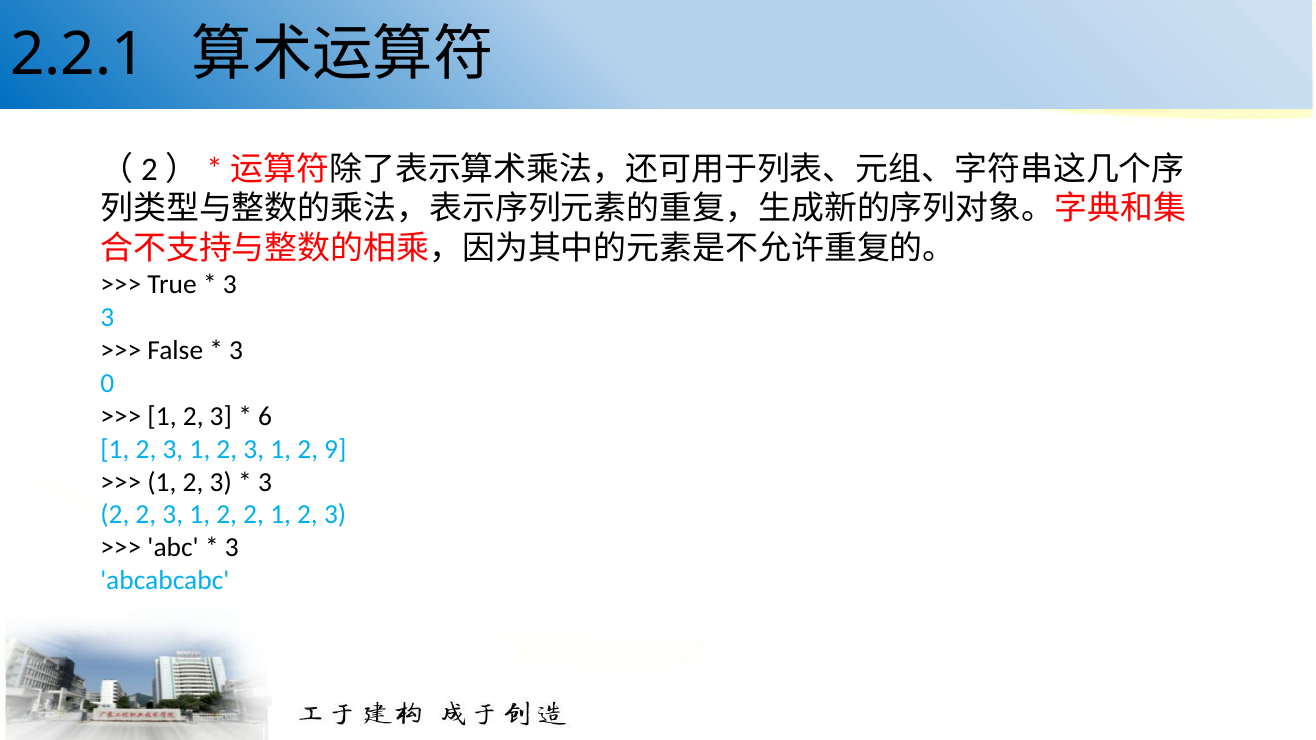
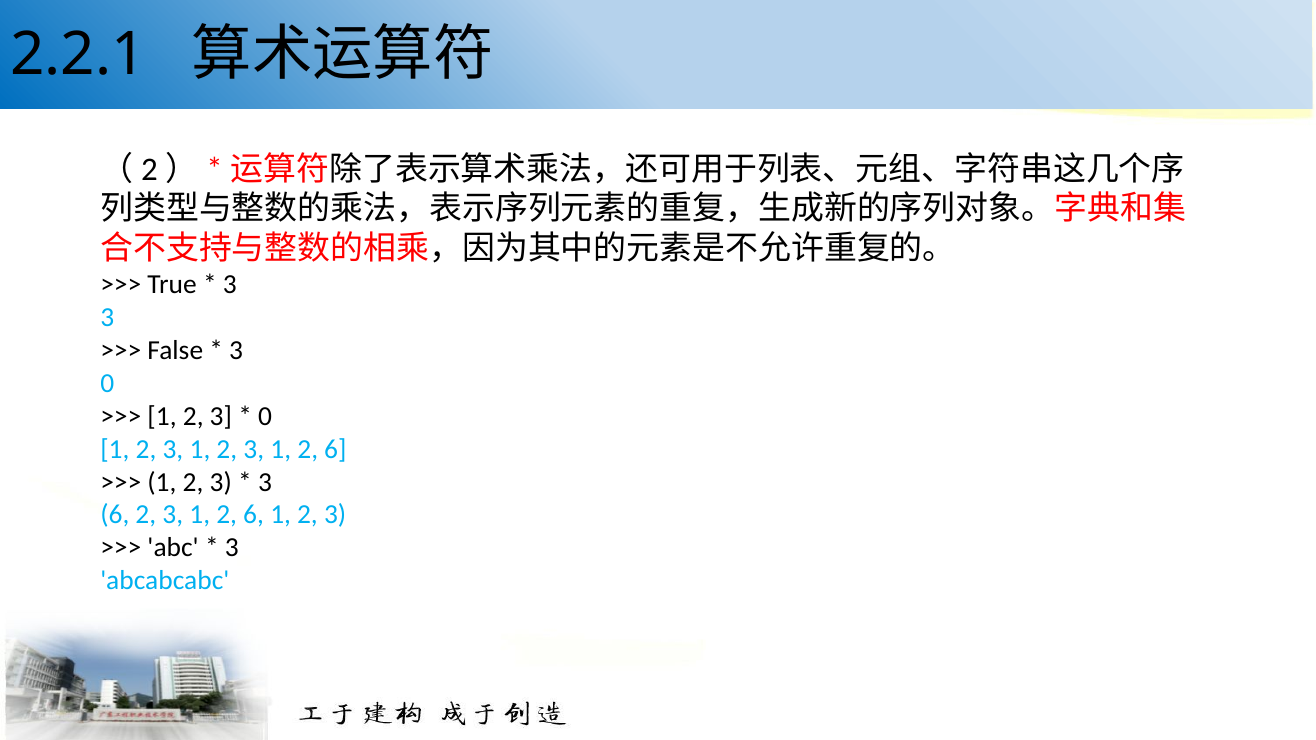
6: 6 -> 0 (265, 416)
9: 9 -> 6 (335, 449)
2: 2 -> 6 (115, 515)
2: 2 -> 6 (254, 515)
